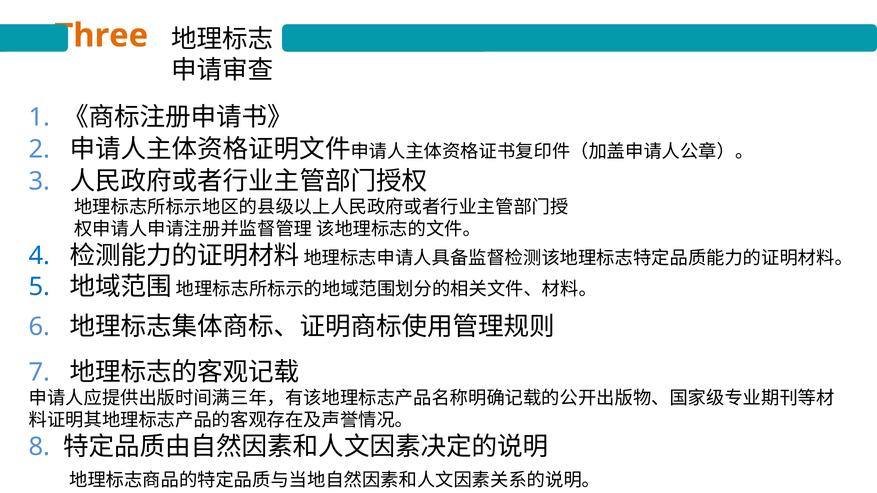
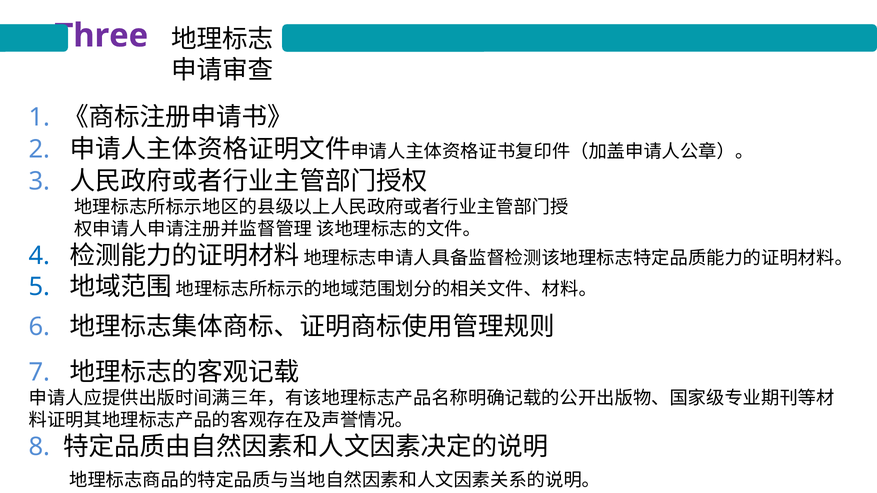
Three colour: orange -> purple (101, 36)
